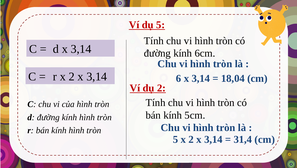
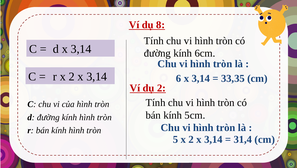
dụ 5: 5 -> 8 (161, 25)
18,04: 18,04 -> 33,35 (233, 79)
